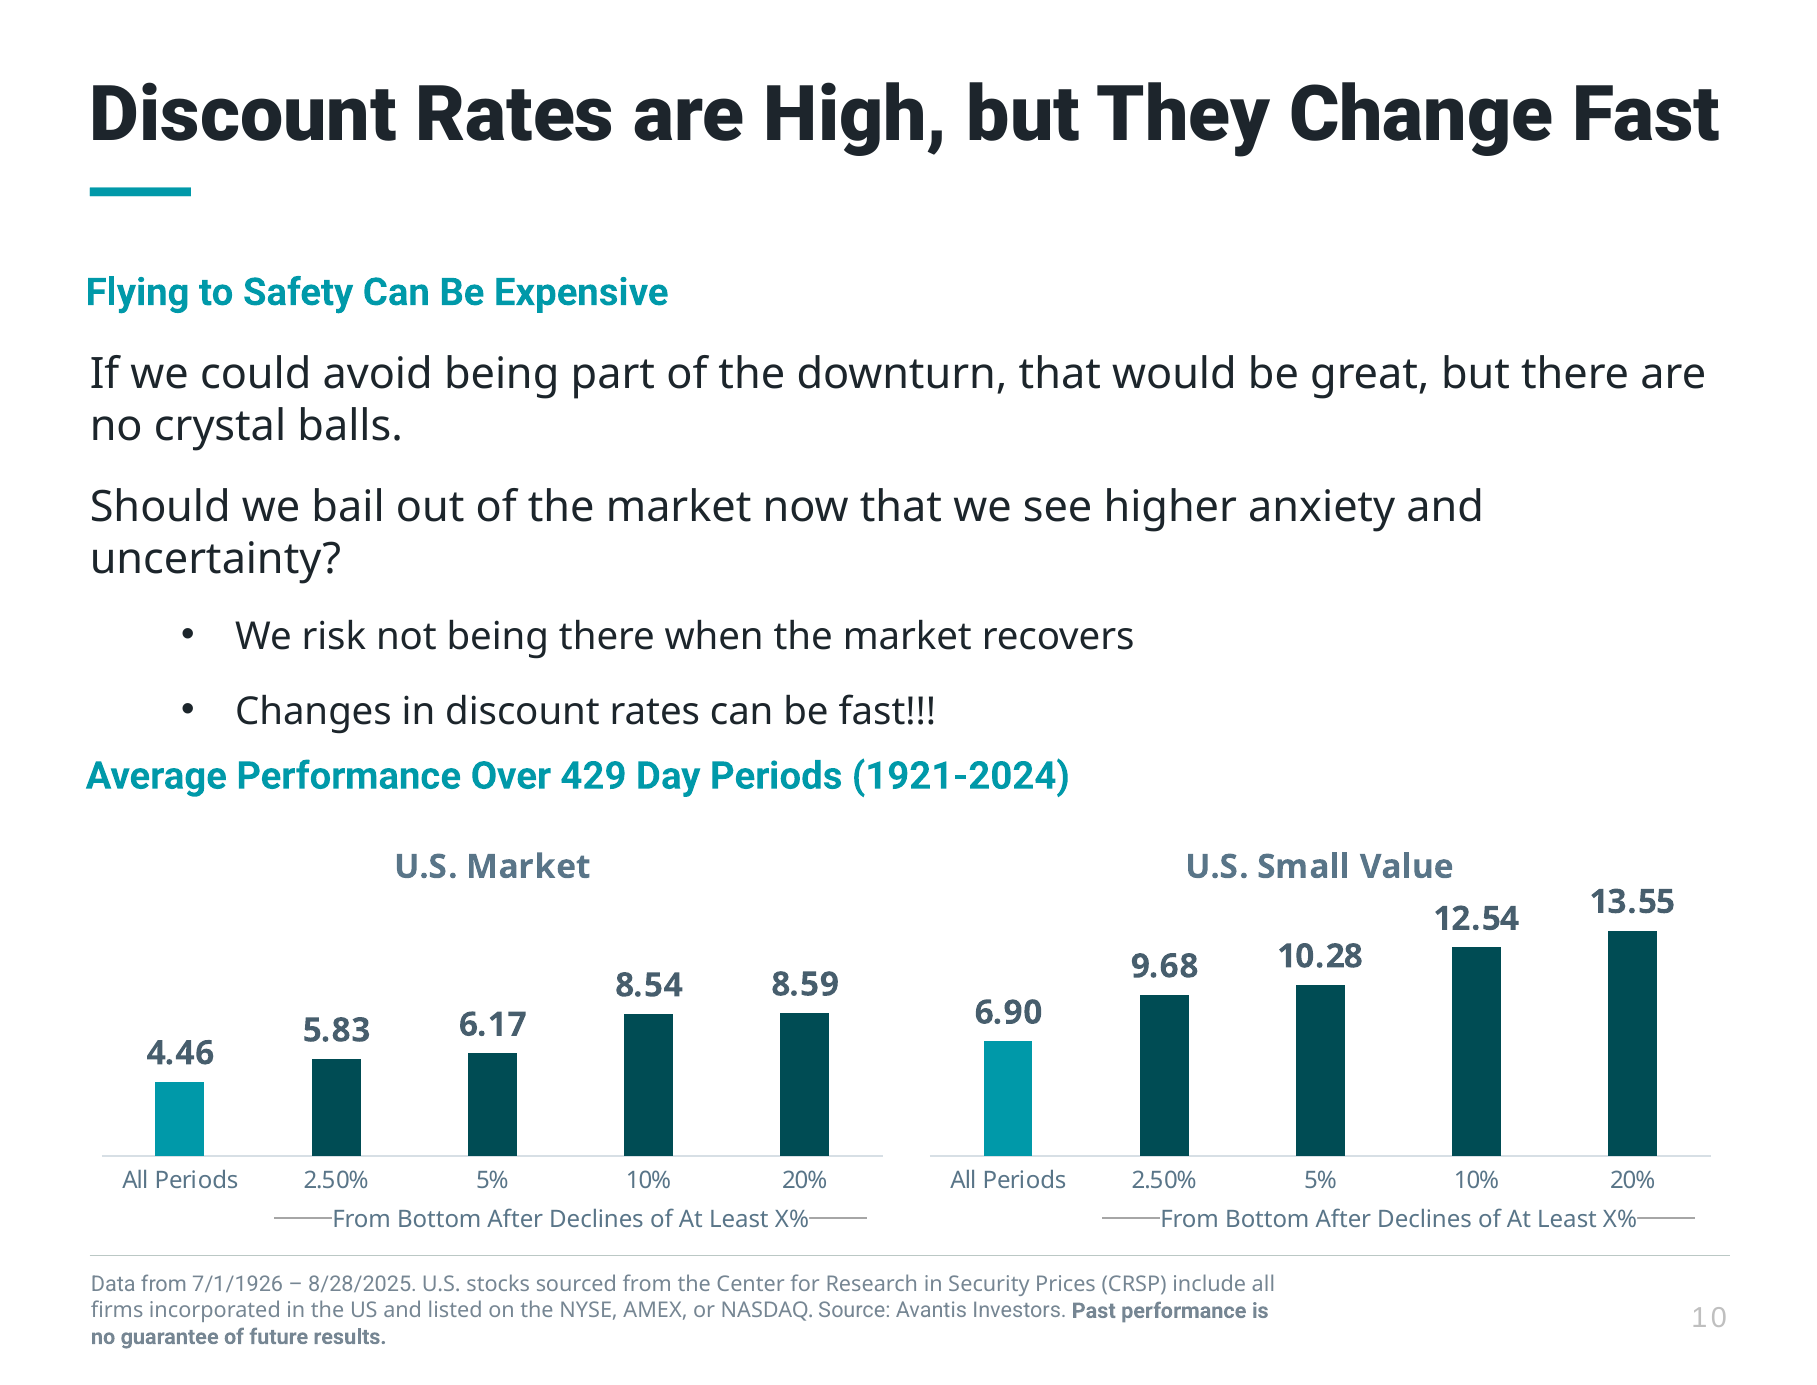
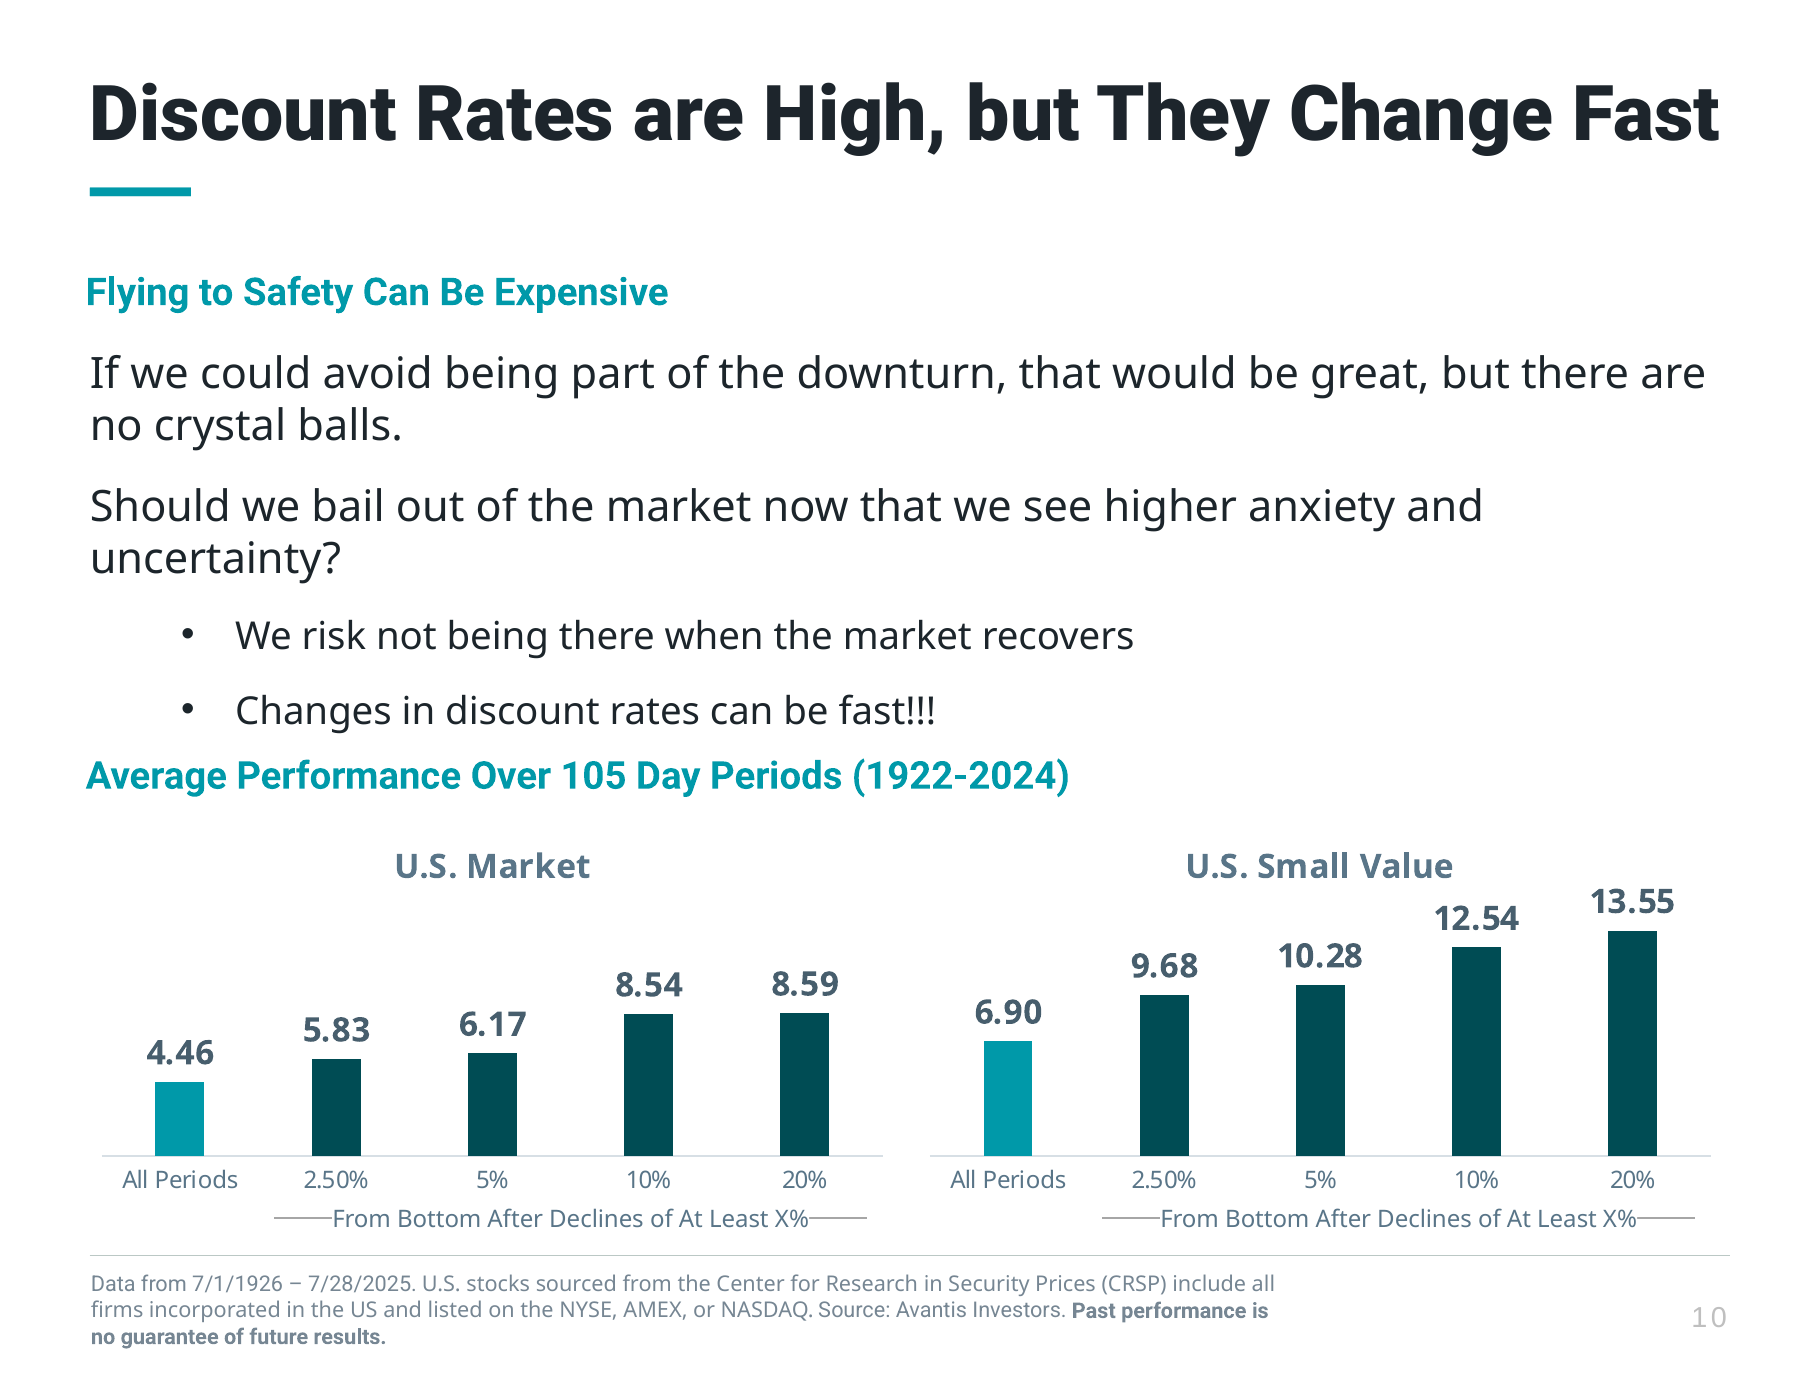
429: 429 -> 105 (593, 776)
1921-2024: 1921-2024 -> 1922-2024 (961, 776)
8/28/2025: 8/28/2025 -> 7/28/2025 (363, 1284)
